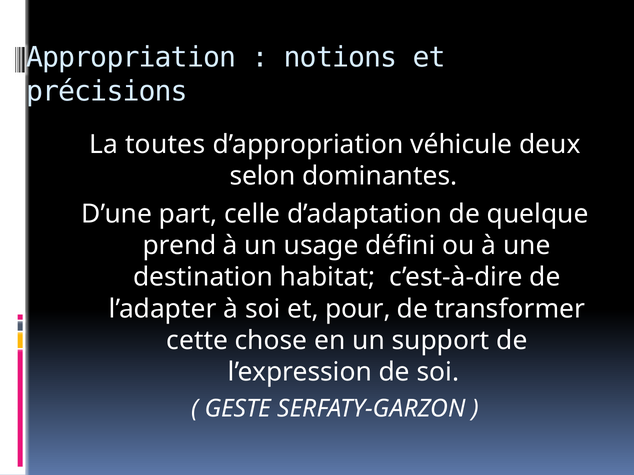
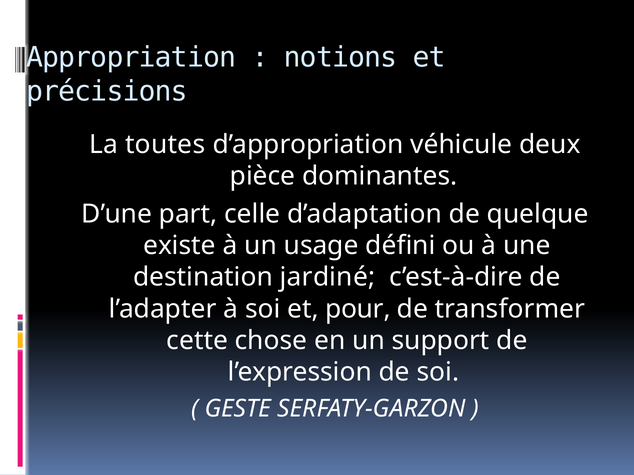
selon: selon -> pièce (263, 176)
prend: prend -> existe (179, 246)
habitat: habitat -> jardiné (328, 277)
